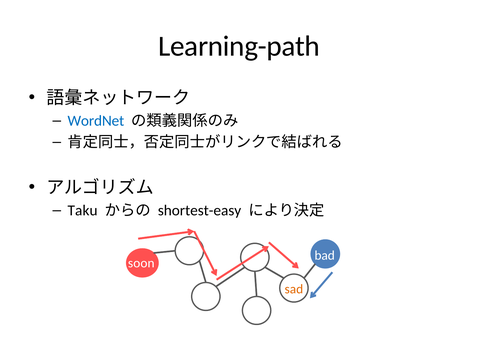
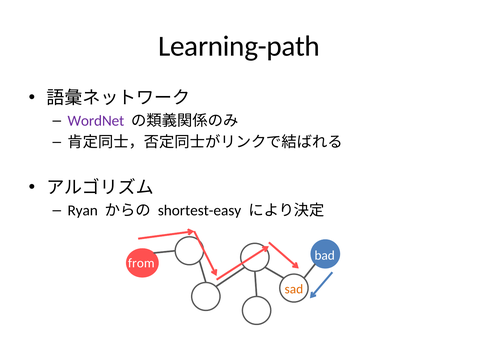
WordNet colour: blue -> purple (96, 121)
Taku: Taku -> Ryan (83, 211)
soon: soon -> from (141, 263)
